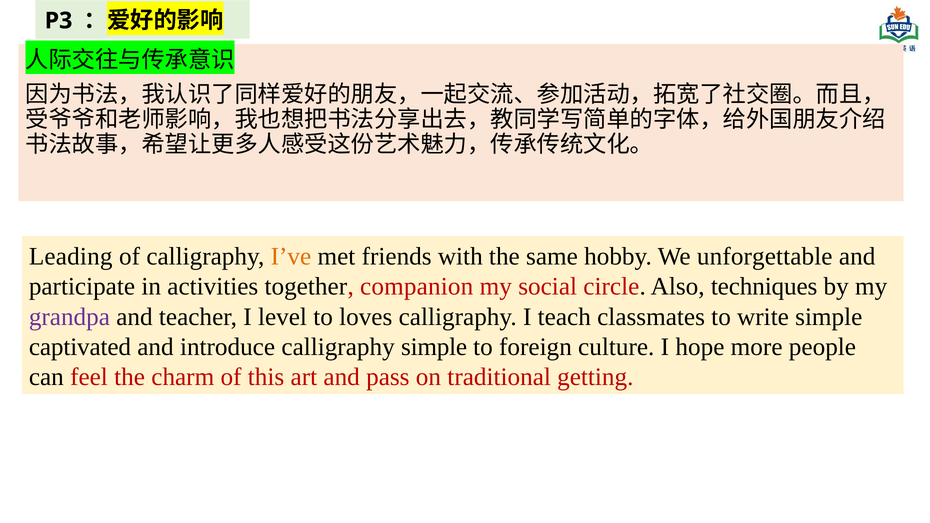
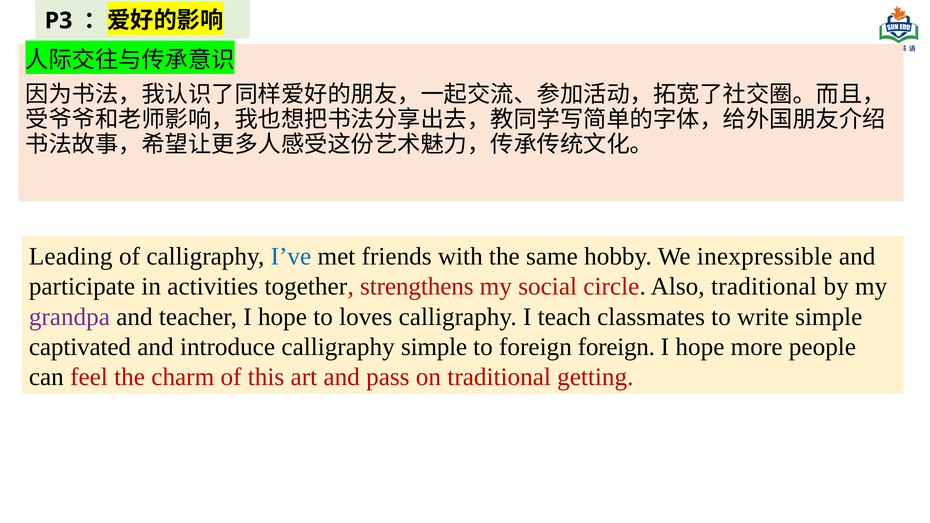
I’ve colour: orange -> blue (291, 256)
unforgettable: unforgettable -> inexpressible (765, 256)
companion: companion -> strengthens (417, 287)
Also techniques: techniques -> traditional (764, 287)
teacher I level: level -> hope (282, 317)
foreign culture: culture -> foreign (616, 347)
